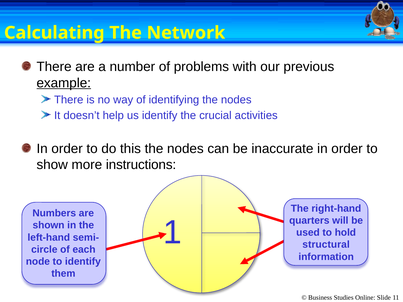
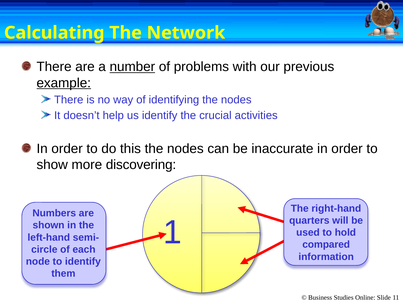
number underline: none -> present (132, 67)
instructions: instructions -> discovering (141, 165)
structural: structural -> compared (326, 245)
